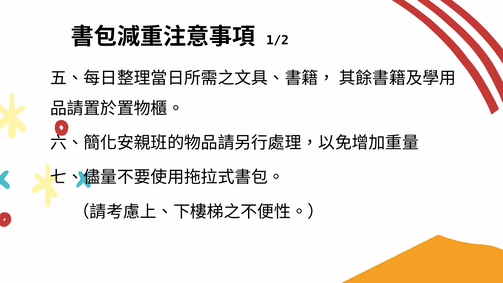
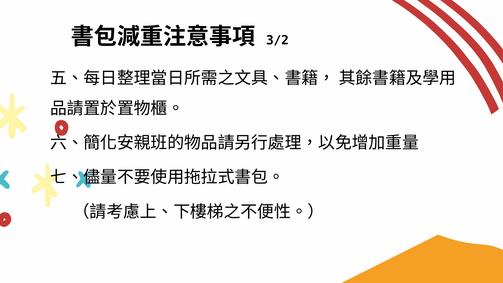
1/2: 1/2 -> 3/2 (277, 40)
